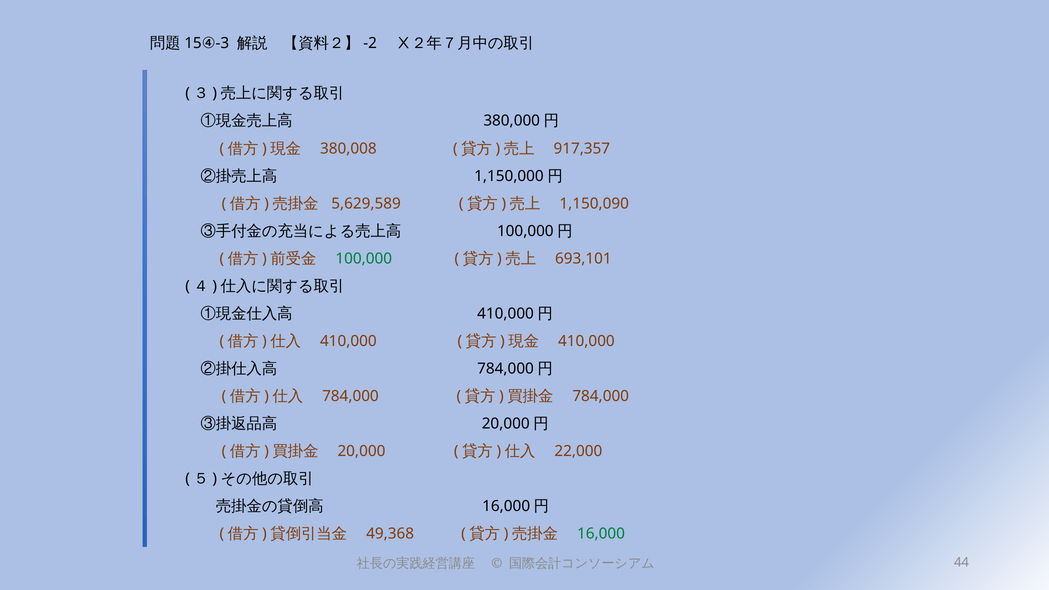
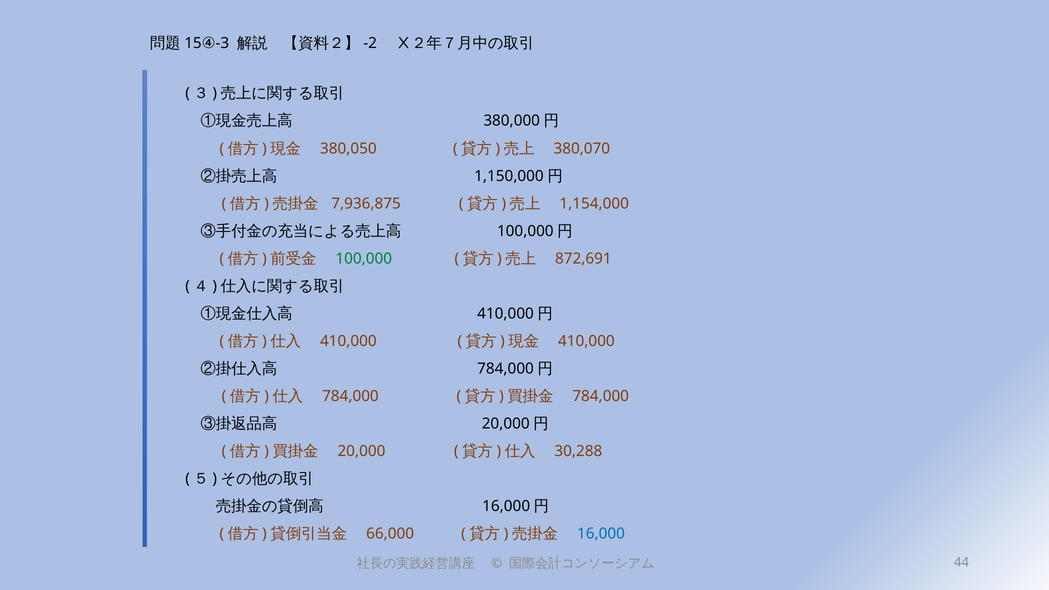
380,008: 380,008 -> 380,050 (348, 148)
917,357: 917,357 -> 380,070 (582, 148)
5,629,589: 5,629,589 -> 7,936,875 (366, 204)
1,150,090: 1,150,090 -> 1,154,000 (594, 204)
693,101: 693,101 -> 872,691 (583, 259)
22,000: 22,000 -> 30,288 (578, 451)
49,368: 49,368 -> 66,000 (390, 534)
16,000 colour: green -> blue (601, 534)
